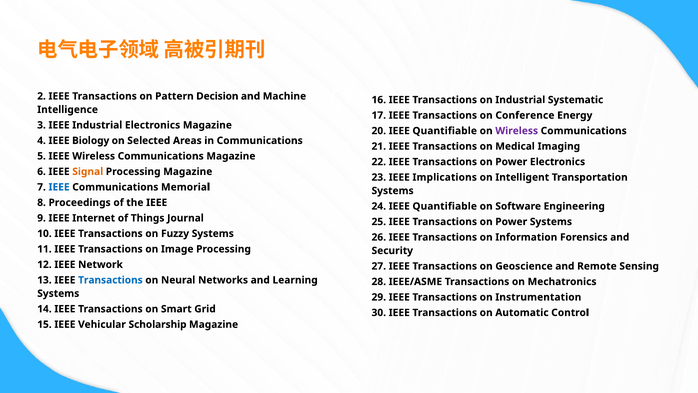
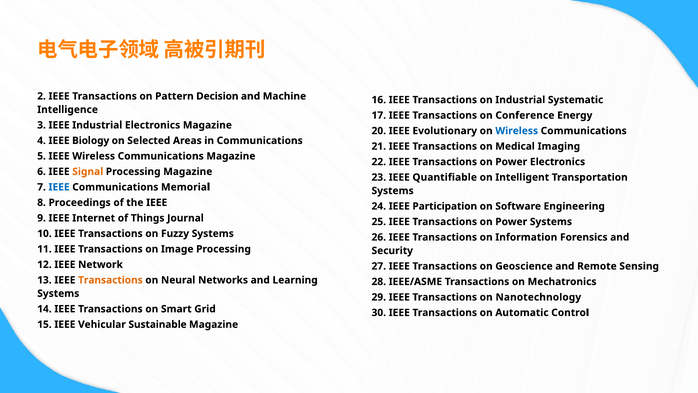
20 IEEE Quantifiable: Quantifiable -> Evolutionary (445, 131)
Wireless colour: purple -> blue (517, 131)
Implications: Implications -> Quantifiable (445, 177)
24 IEEE Quantifiable: Quantifiable -> Participation (445, 206)
Transactions colour: blue -> orange (110, 280)
Instrumentation: Instrumentation -> Nanotechnology (538, 297)
Scholarship: Scholarship -> Sustainable (158, 324)
